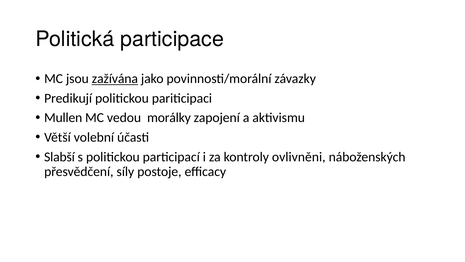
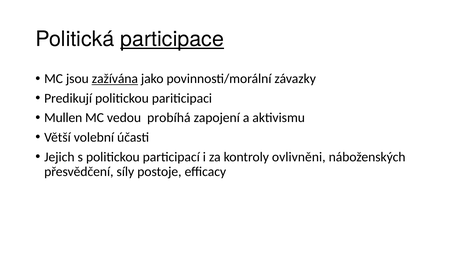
participace underline: none -> present (172, 39)
morálky: morálky -> probíhá (169, 118)
Slabší: Slabší -> Jejich (59, 157)
